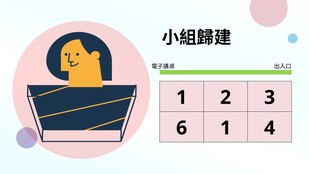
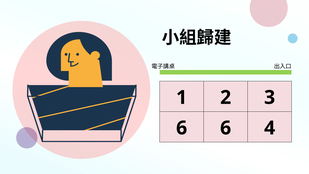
6 1: 1 -> 6 (226, 128)
